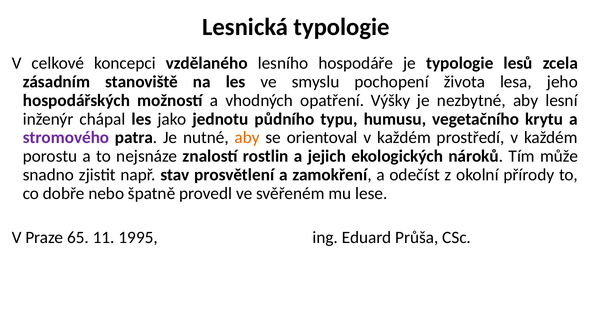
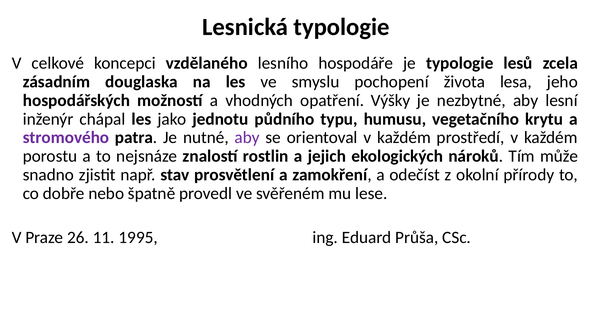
stanoviště: stanoviště -> douglaska (142, 82)
aby colour: orange -> purple (247, 138)
65: 65 -> 26 (78, 238)
